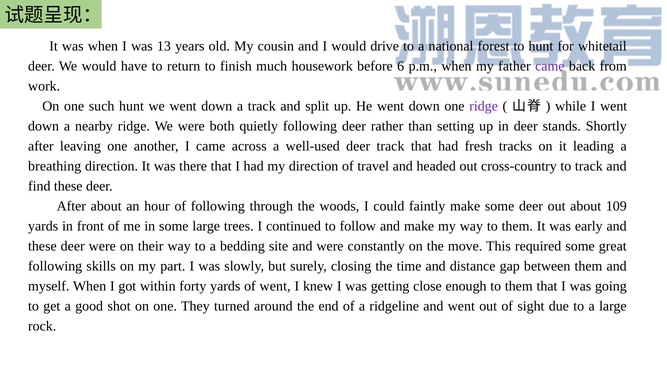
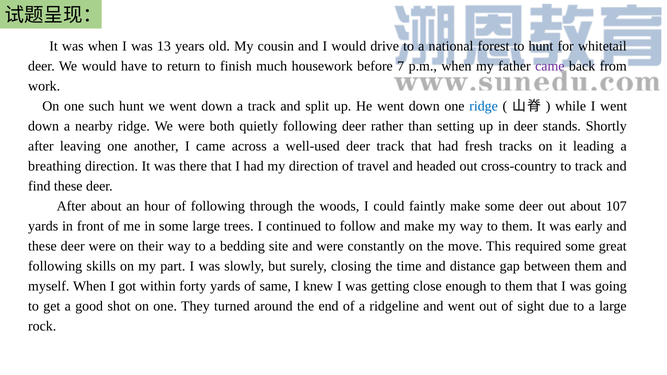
6: 6 -> 7 (401, 66)
ridge colour: purple -> blue (484, 106)
109: 109 -> 107 (616, 206)
of went: went -> same (275, 286)
